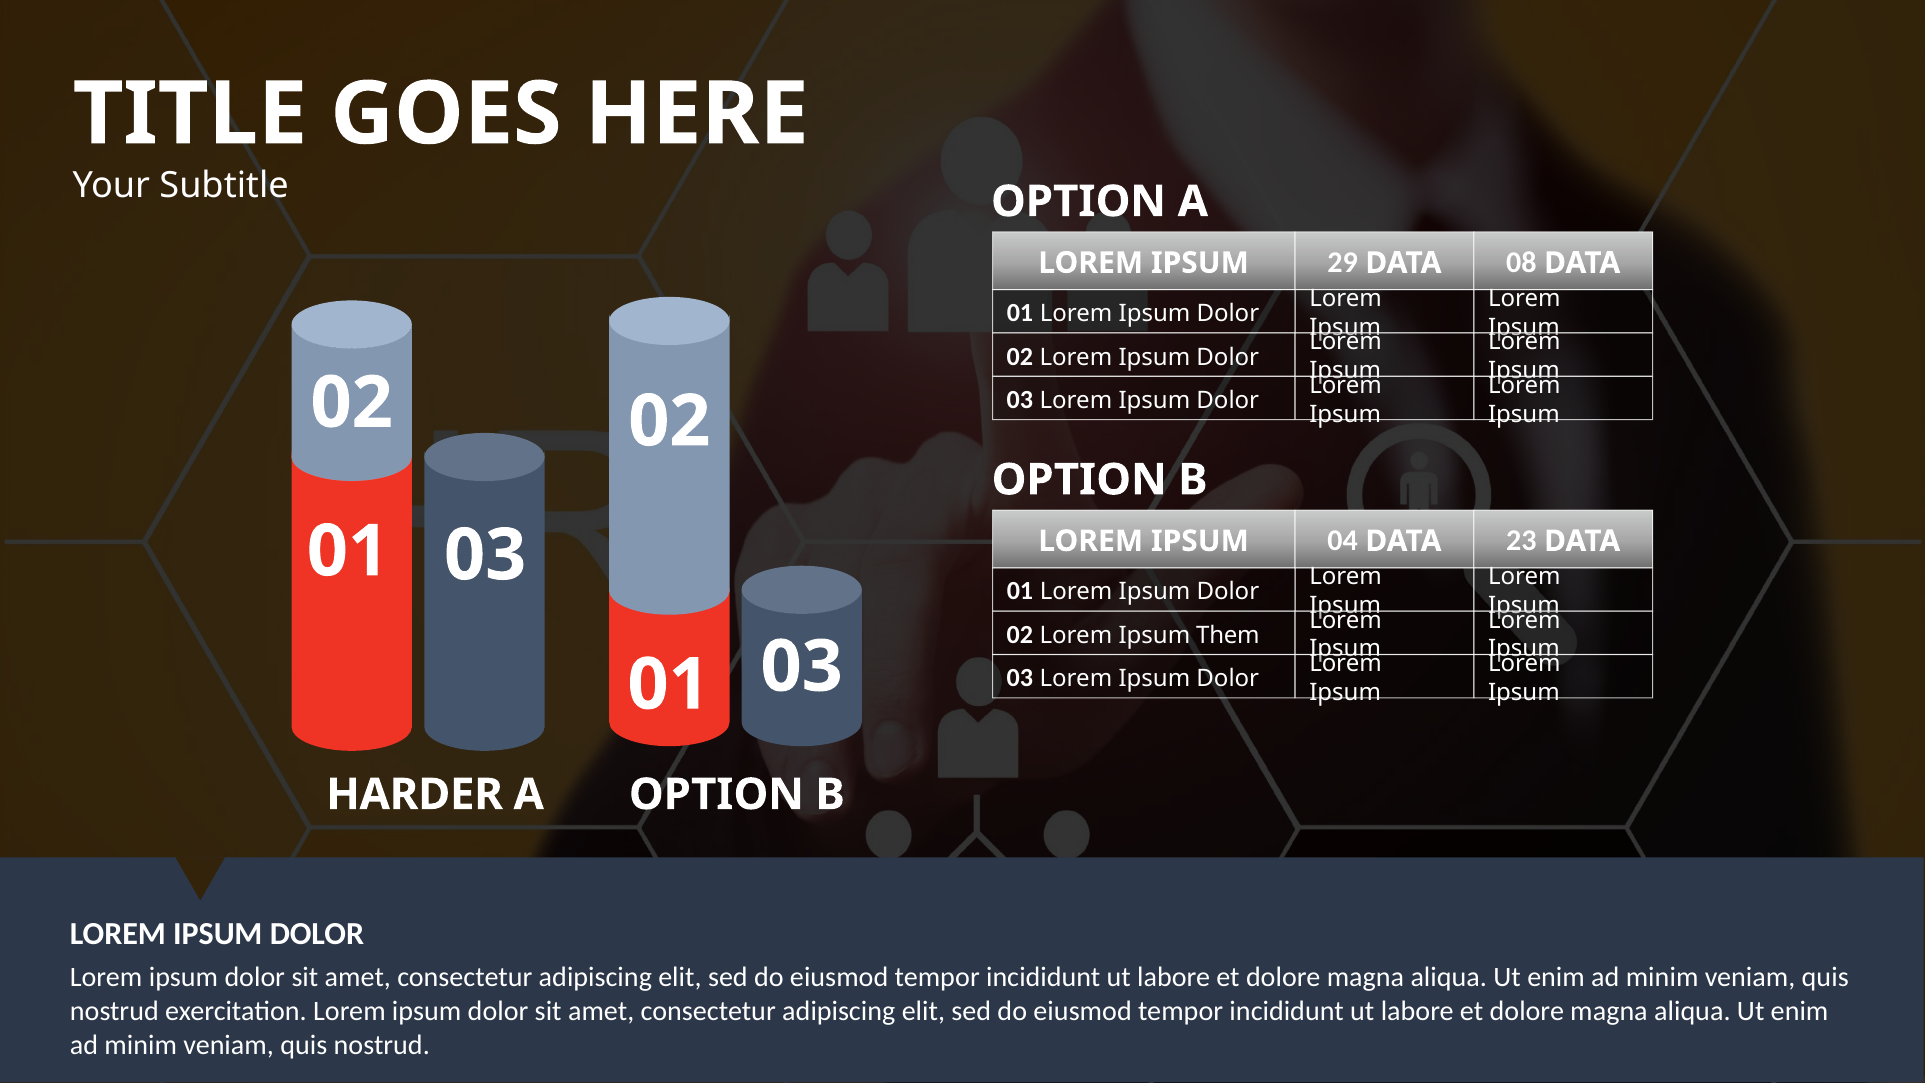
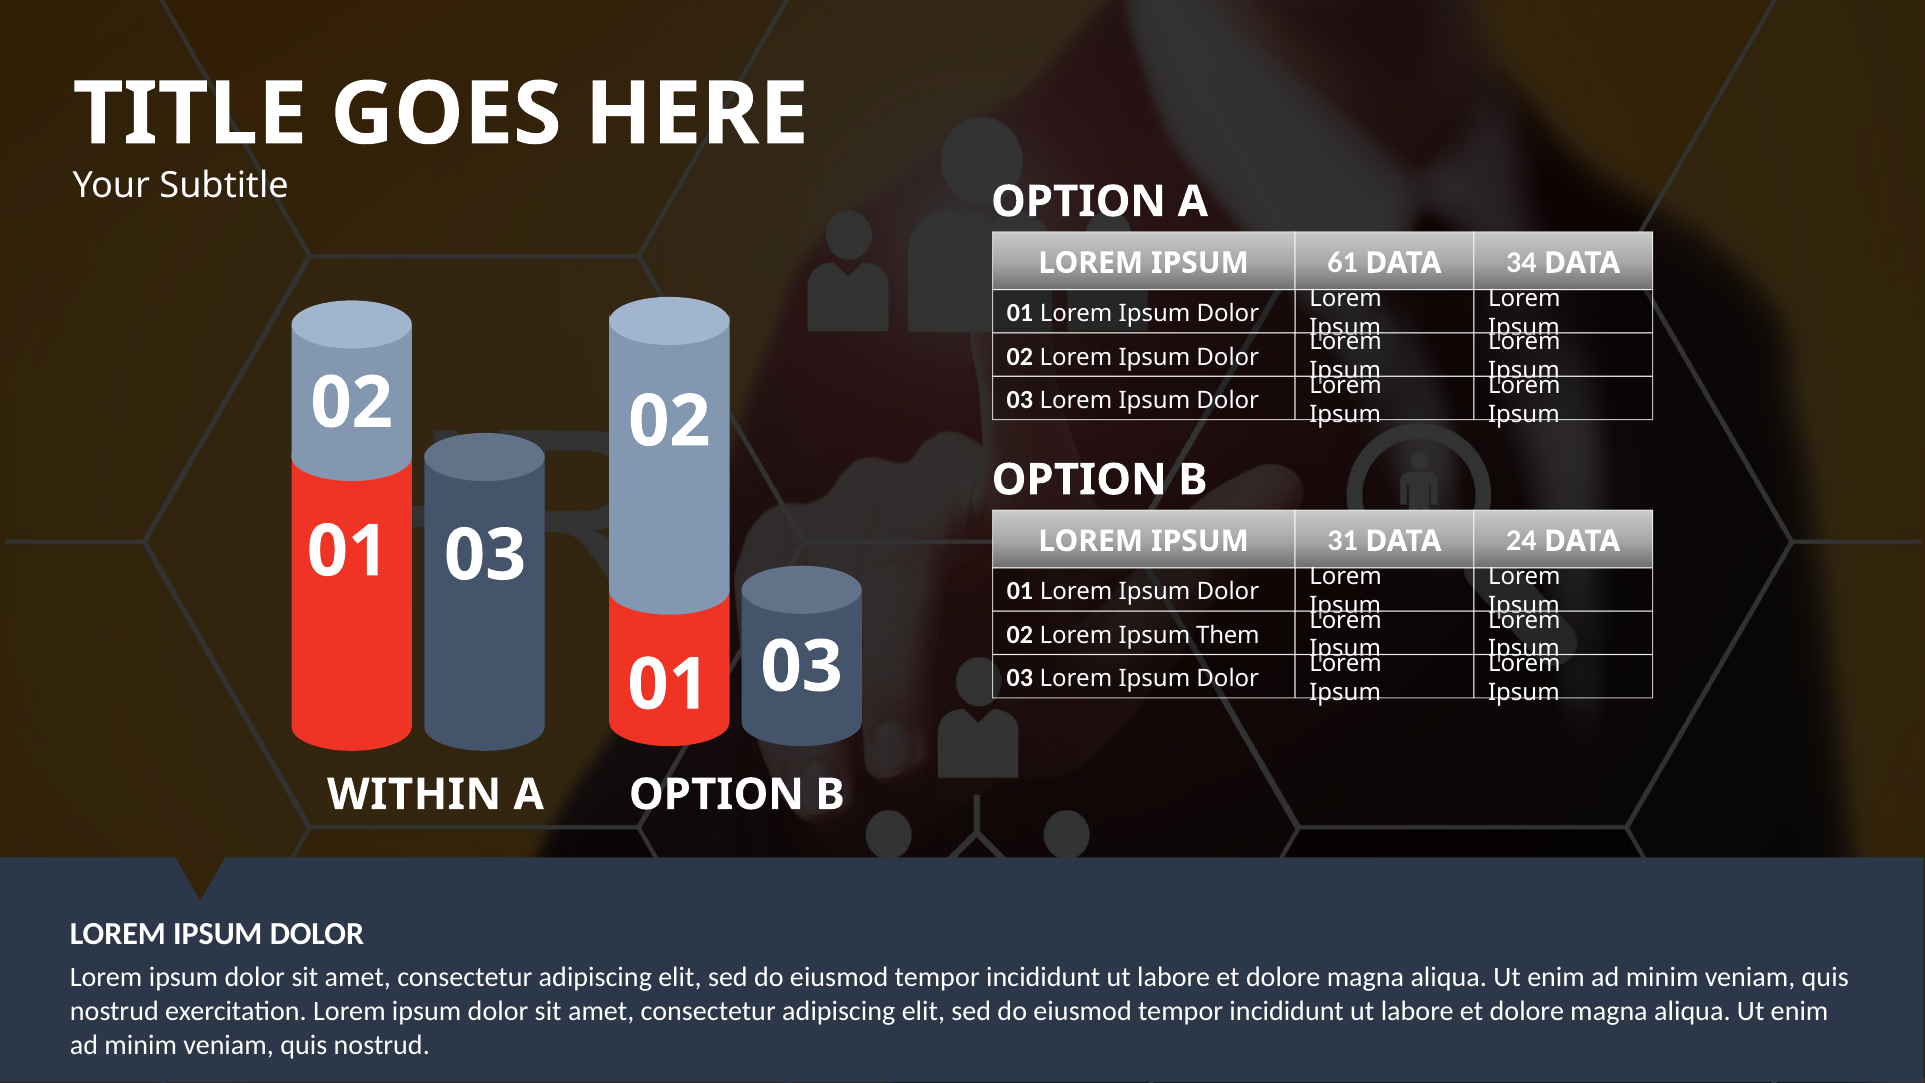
29: 29 -> 61 (1343, 263)
08: 08 -> 34 (1521, 263)
04: 04 -> 31 (1343, 541)
23: 23 -> 24 (1521, 541)
HARDER: HARDER -> WITHIN (414, 794)
